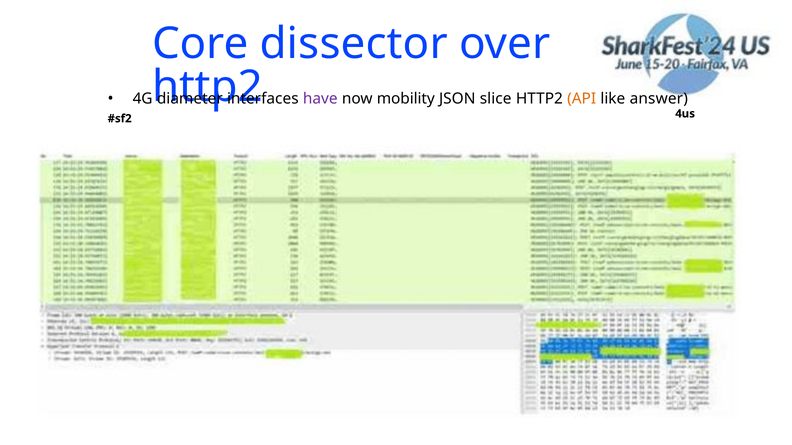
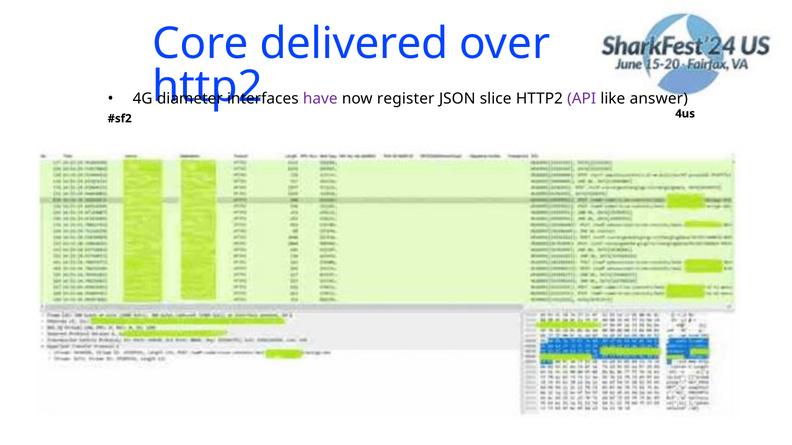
dissector: dissector -> delivered (354, 44)
mobility: mobility -> register (406, 99)
API colour: orange -> purple (582, 99)
